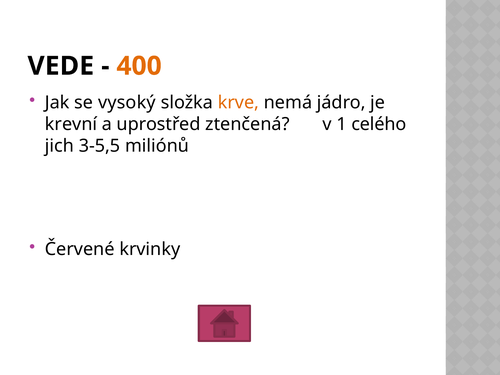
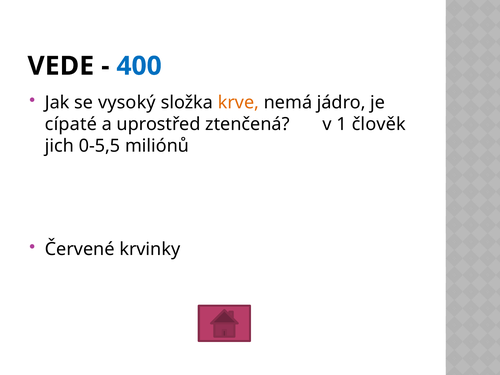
400 colour: orange -> blue (139, 66)
krevní: krevní -> cípaté (71, 124)
celého: celého -> člověk (379, 124)
3-5,5: 3-5,5 -> 0-5,5 (100, 146)
